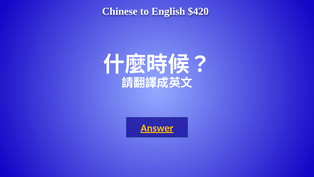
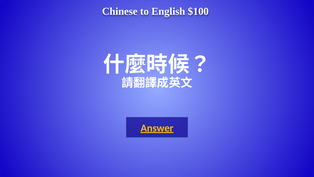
$420: $420 -> $100 (198, 11)
